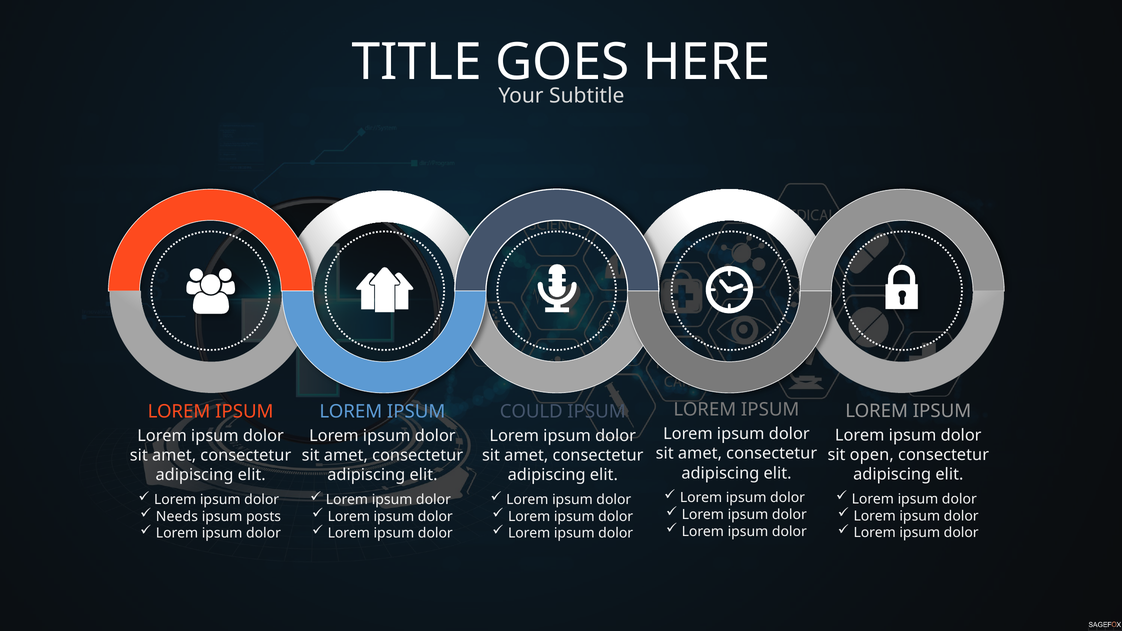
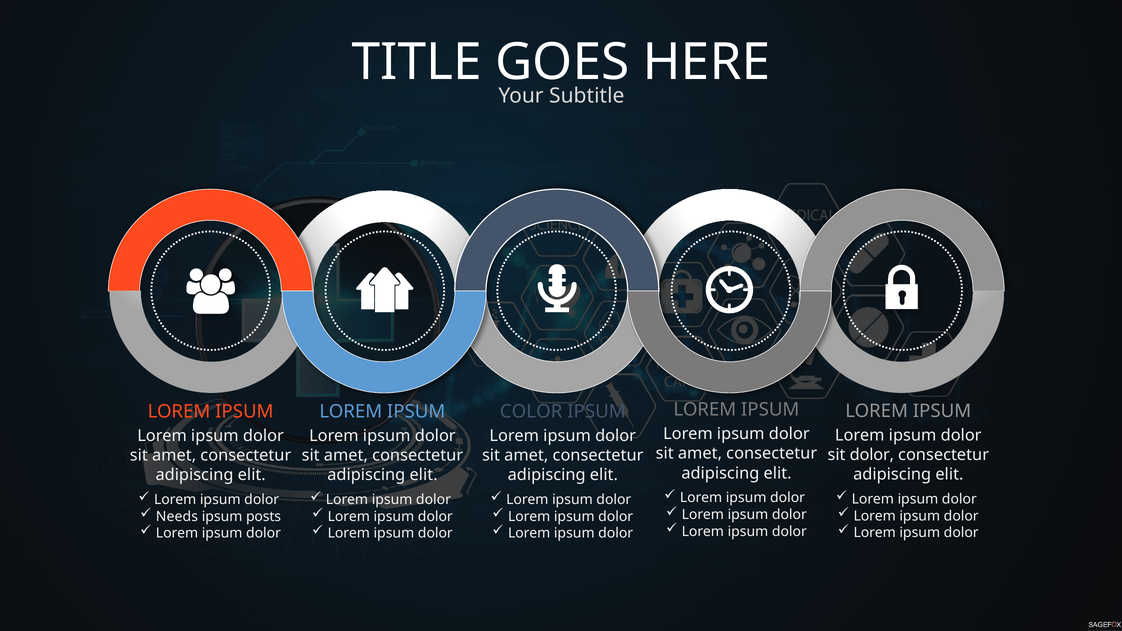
COULD: COULD -> COLOR (531, 412)
sit open: open -> dolor (872, 455)
